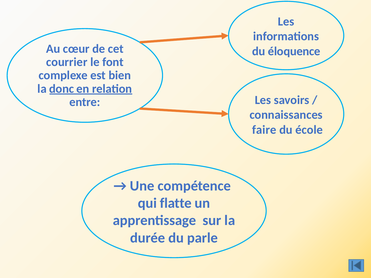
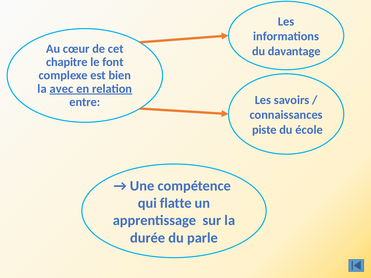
éloquence: éloquence -> davantage (294, 51)
courrier: courrier -> chapitre (67, 62)
donc: donc -> avec (61, 89)
faire: faire -> piste (264, 130)
